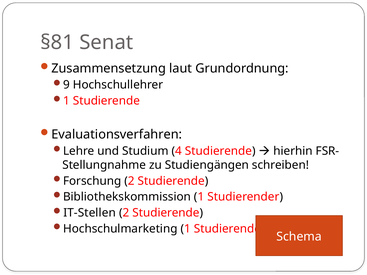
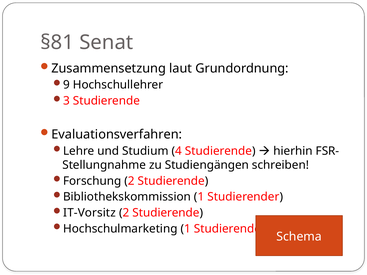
1: 1 -> 3 (66, 101)
IT-Stellen: IT-Stellen -> IT-Vorsitz (90, 213)
